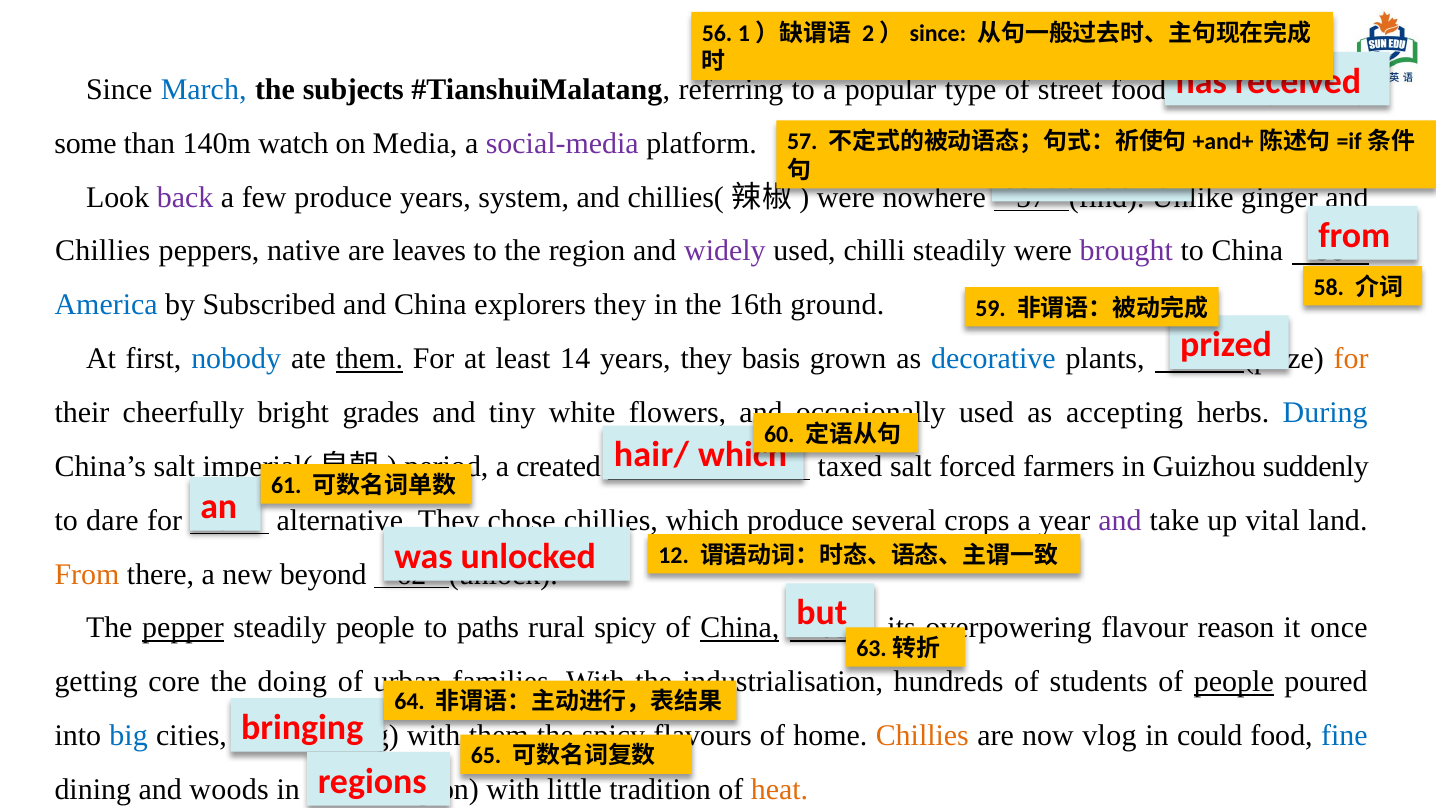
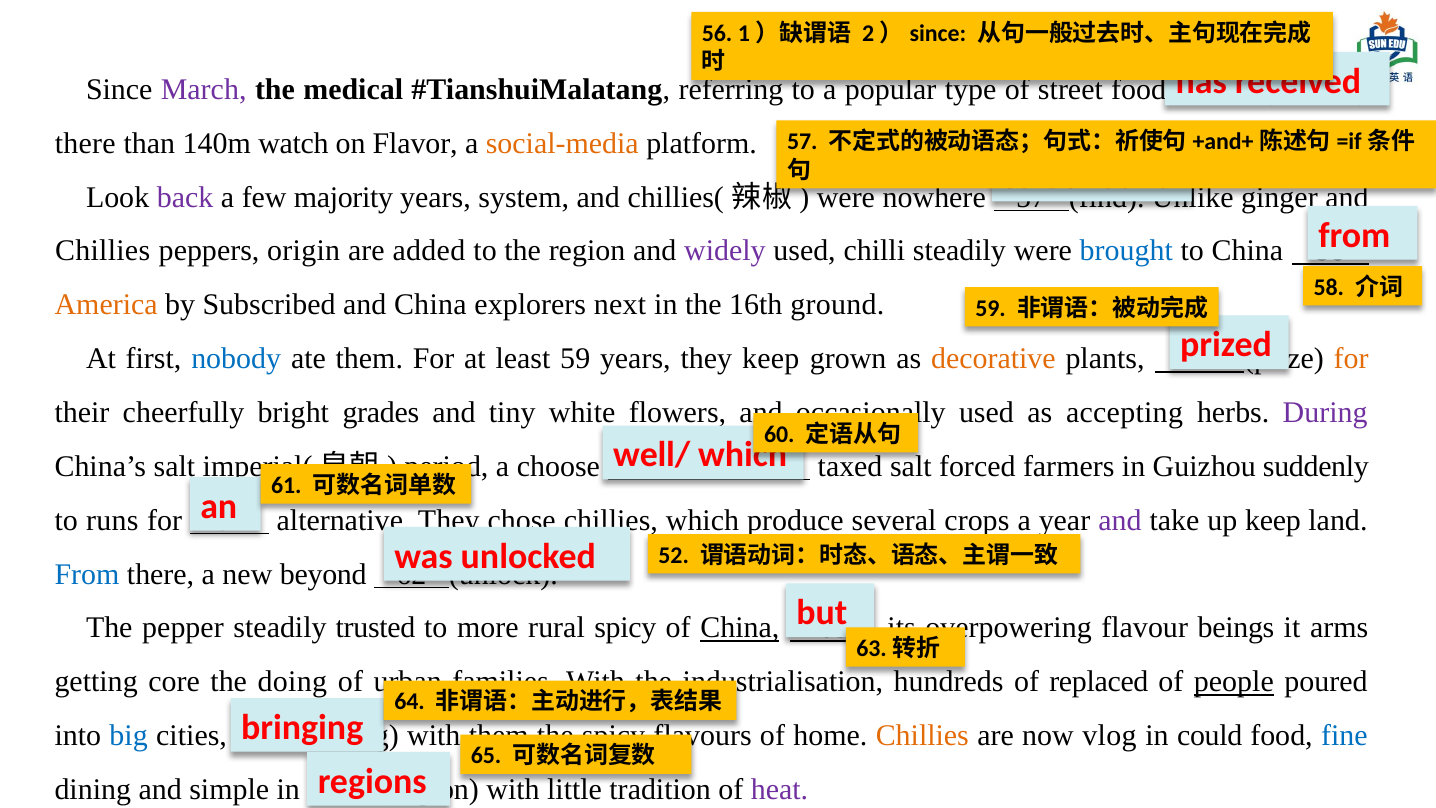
March colour: blue -> purple (204, 89)
subjects: subjects -> medical (353, 89)
some: some -> there (85, 143)
Media: Media -> Flavor (415, 143)
social-media colour: purple -> orange (562, 143)
few produce: produce -> majority (343, 197)
native: native -> origin (304, 251)
leaves: leaves -> added (429, 251)
brought colour: purple -> blue (1126, 251)
America colour: blue -> orange (106, 305)
explorers they: they -> next (620, 305)
them underline: present -> none (369, 359)
least 14: 14 -> 59 (575, 359)
they basis: basis -> keep (771, 359)
decorative colour: blue -> orange (993, 359)
During colour: blue -> purple (1325, 412)
hair/: hair/ -> well/ (652, 455)
created: created -> choose (558, 466)
dare: dare -> runs (112, 520)
up vital: vital -> keep (1273, 520)
12: 12 -> 52 (674, 555)
From colour: orange -> blue (87, 574)
pepper underline: present -> none (183, 628)
steadily people: people -> trusted (376, 628)
paths: paths -> more (488, 628)
reason: reason -> beings (1236, 628)
once: once -> arms (1339, 628)
students: students -> replaced (1099, 682)
woods: woods -> simple (229, 789)
heat colour: orange -> purple (779, 789)
